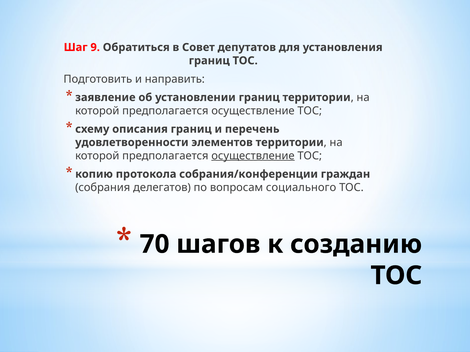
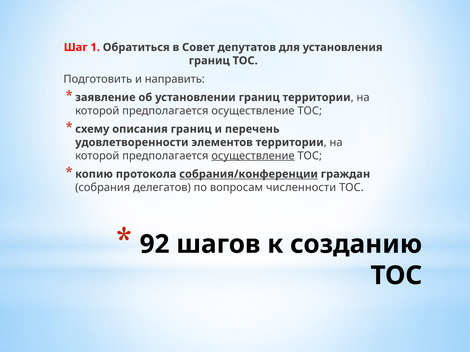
9: 9 -> 1 (95, 47)
собрания/конференции underline: none -> present (249, 174)
социального: социального -> численности (301, 188)
70: 70 -> 92 (155, 245)
